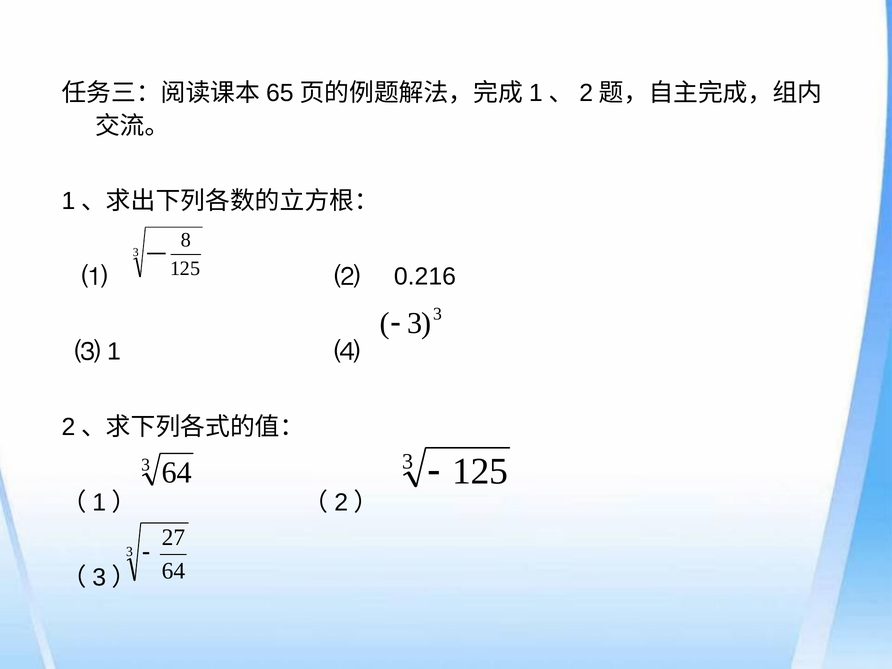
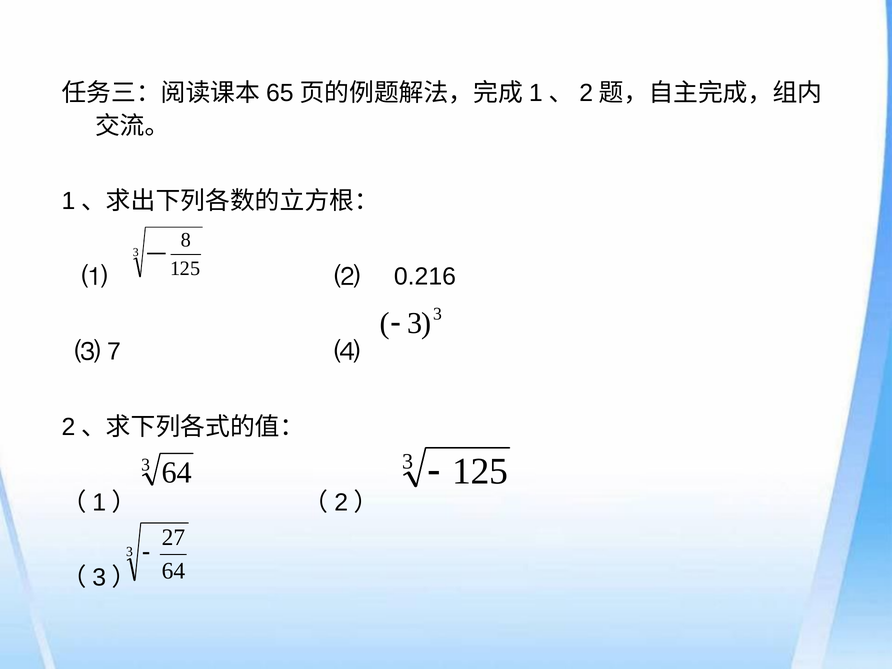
1: 1 -> 7 (114, 352)
